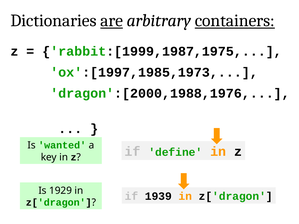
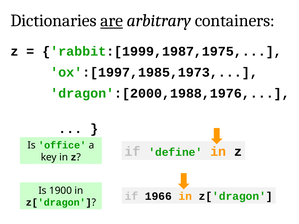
containers underline: present -> none (235, 21)
wanted: wanted -> office (62, 145)
1929: 1929 -> 1900 (61, 191)
1939: 1939 -> 1966 (158, 196)
